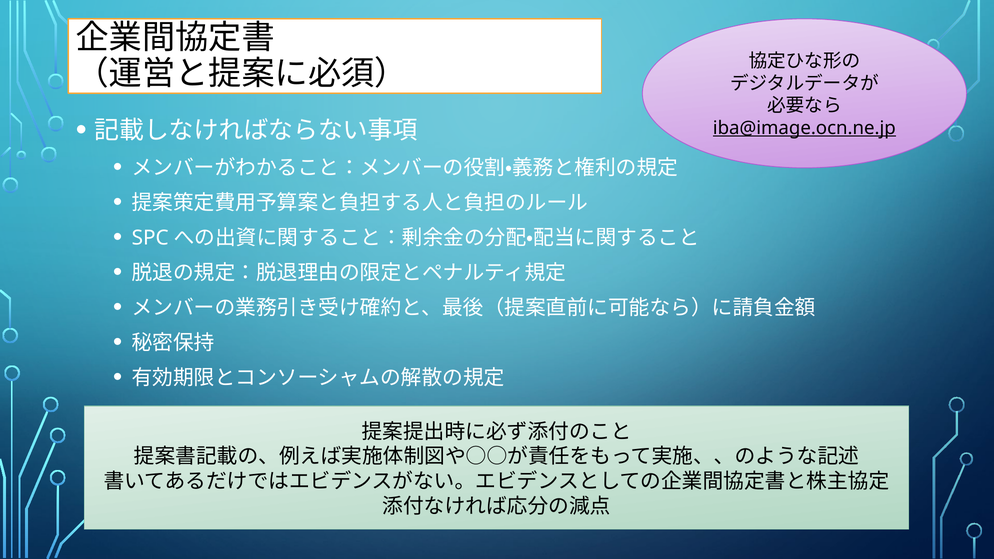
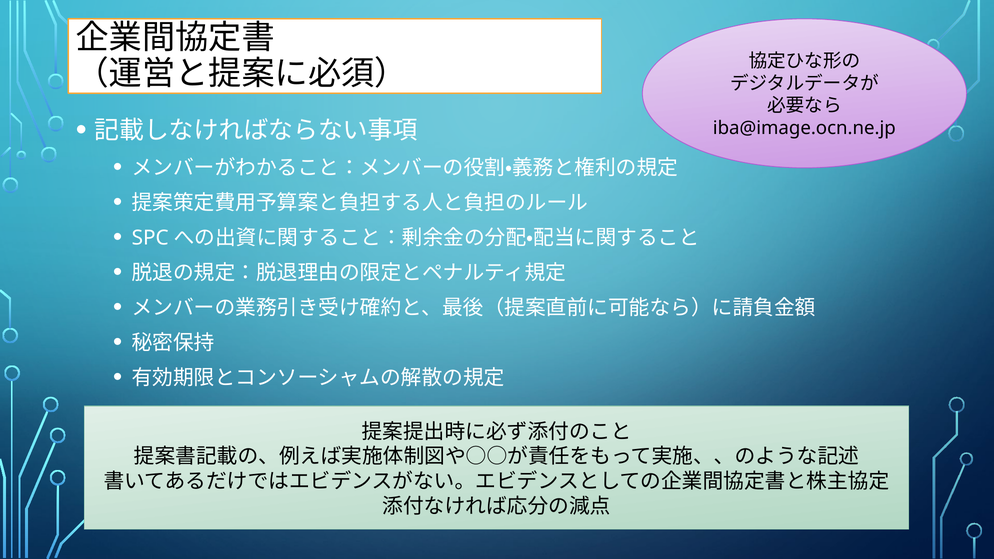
iba@image.ocn.ne.jp underline: present -> none (804, 128)
